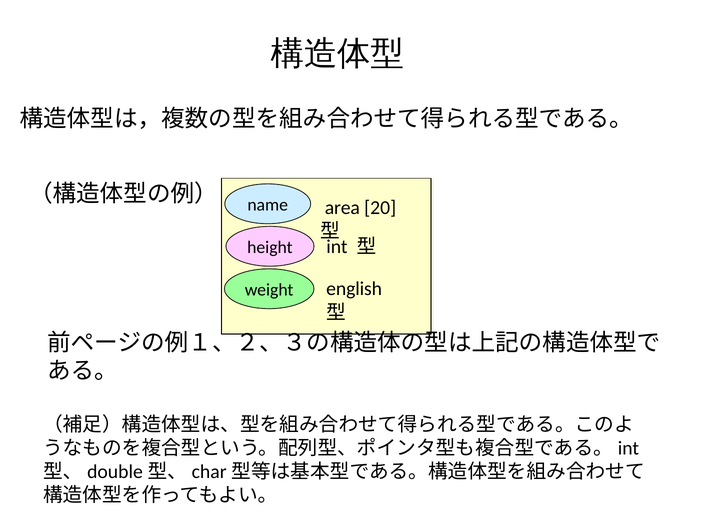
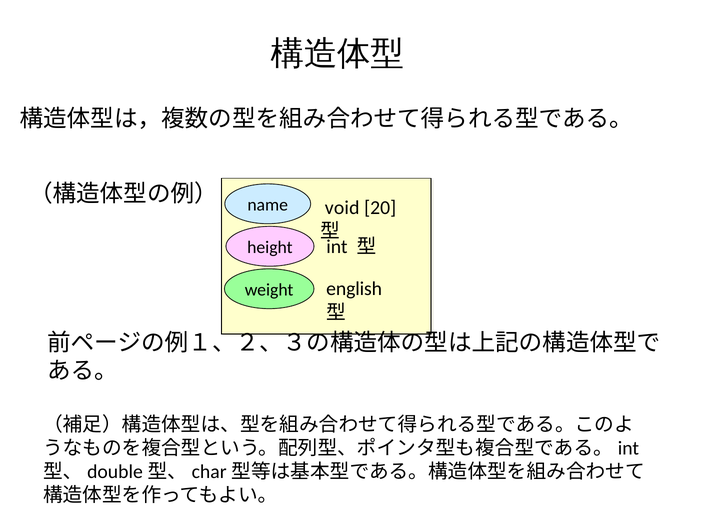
area: area -> void (342, 208)
